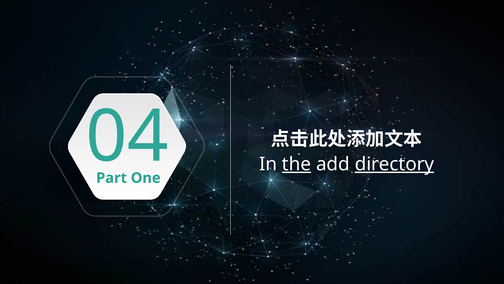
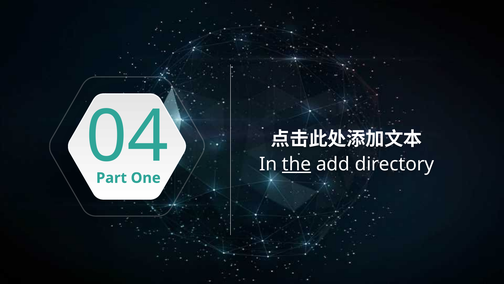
directory underline: present -> none (394, 164)
